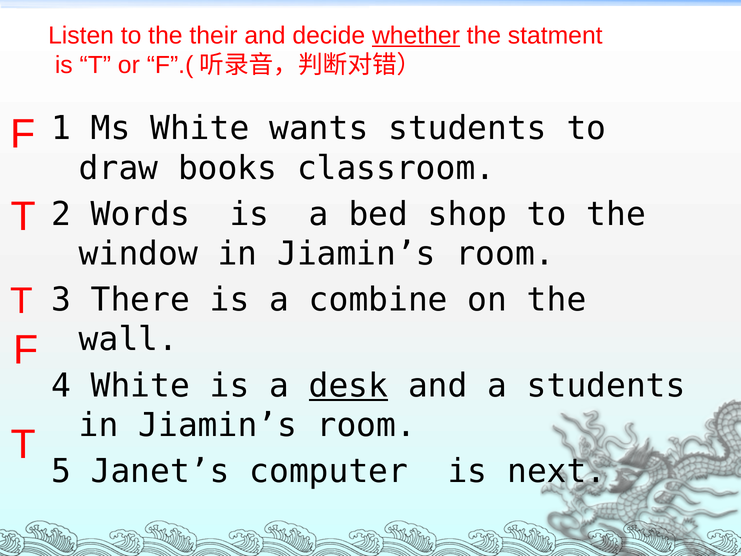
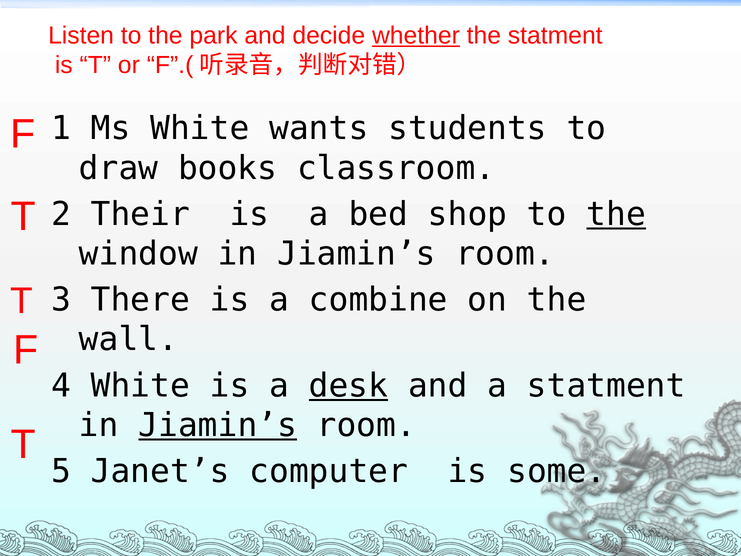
their: their -> park (213, 35)
Words: Words -> Their (140, 214)
the underline: none -> present (616, 214)
a students: students -> statment (606, 386)
Jiamin’s underline: none -> present (218, 425)
next: next -> some (557, 471)
